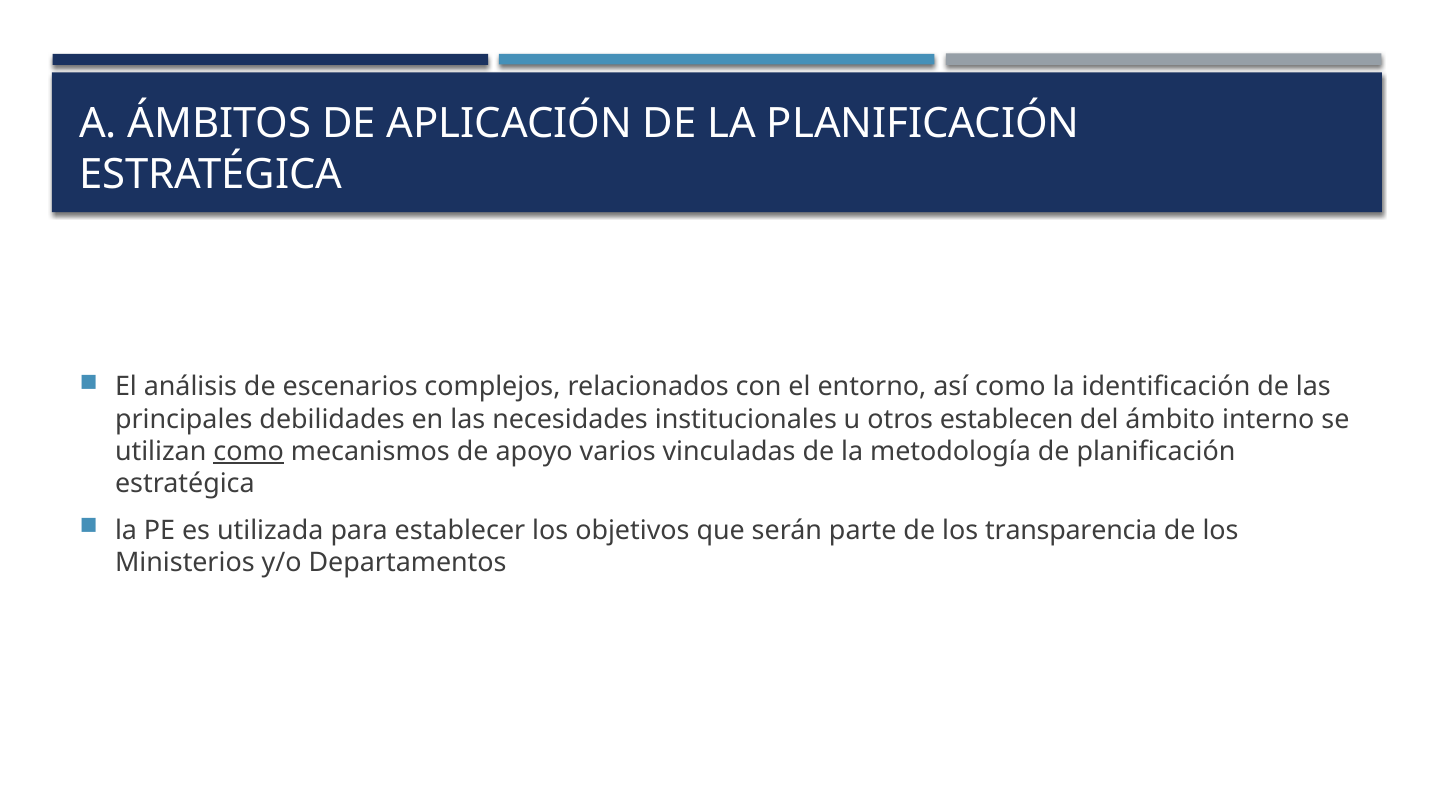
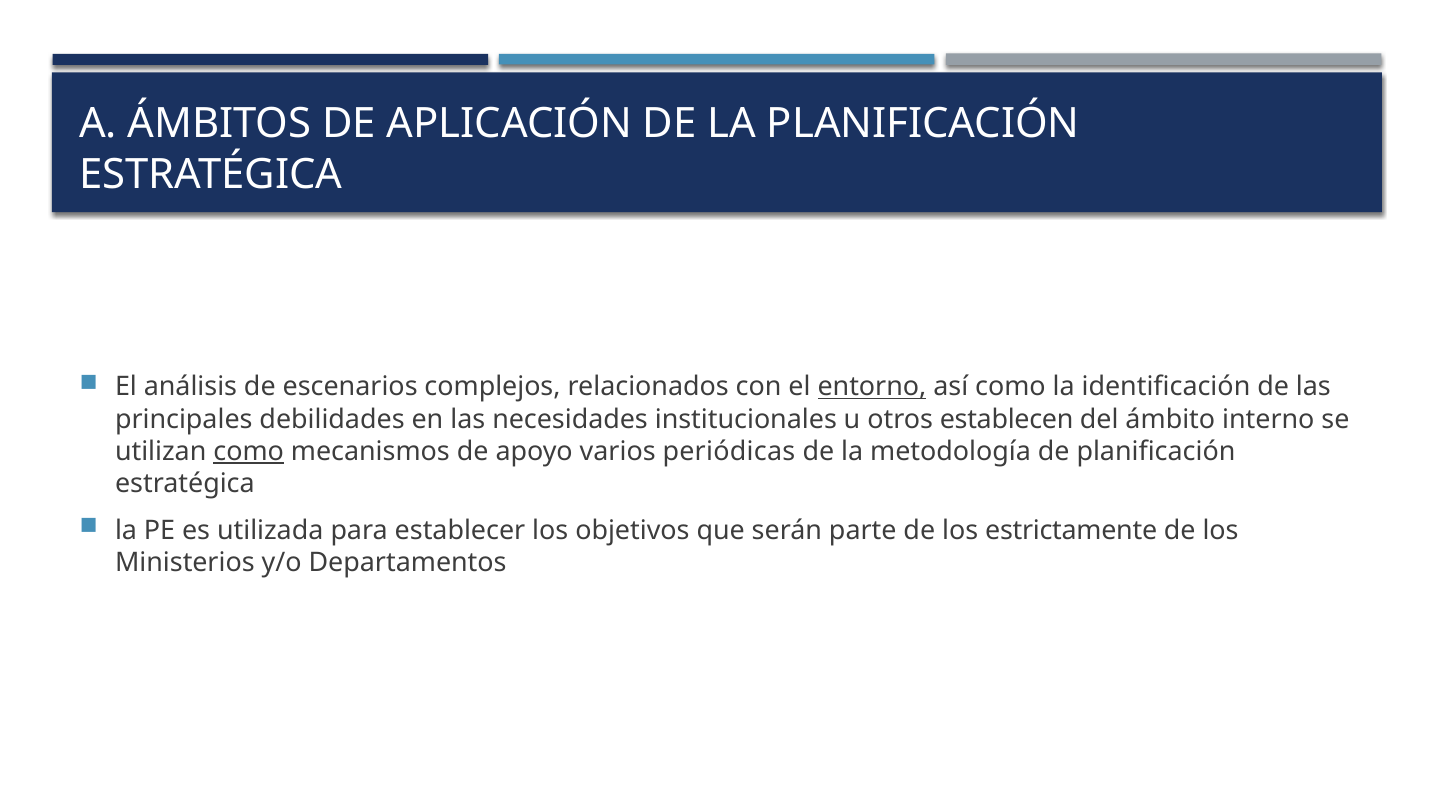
entorno underline: none -> present (872, 387)
vinculadas: vinculadas -> periódicas (729, 451)
transparencia: transparencia -> estrictamente (1071, 530)
